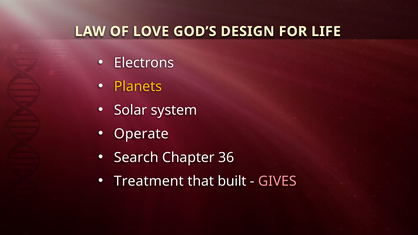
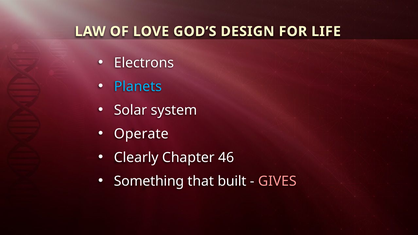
Planets colour: yellow -> light blue (138, 86)
Search: Search -> Clearly (136, 158)
36: 36 -> 46 (226, 158)
Treatment: Treatment -> Something (149, 181)
